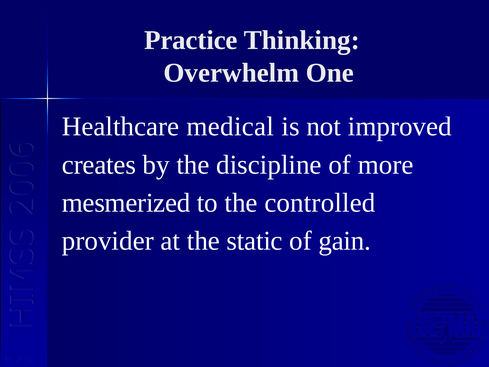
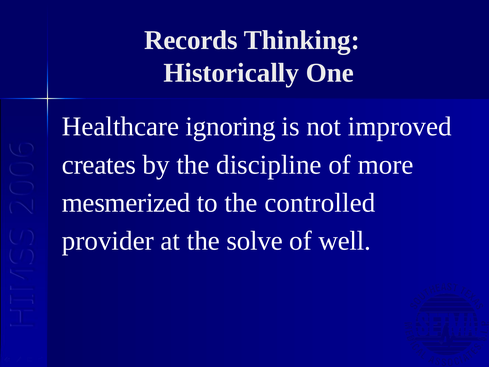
Practice: Practice -> Records (191, 40)
Overwhelm: Overwhelm -> Historically (231, 73)
medical: medical -> ignoring (231, 127)
static: static -> solve (255, 241)
gain: gain -> well (345, 241)
